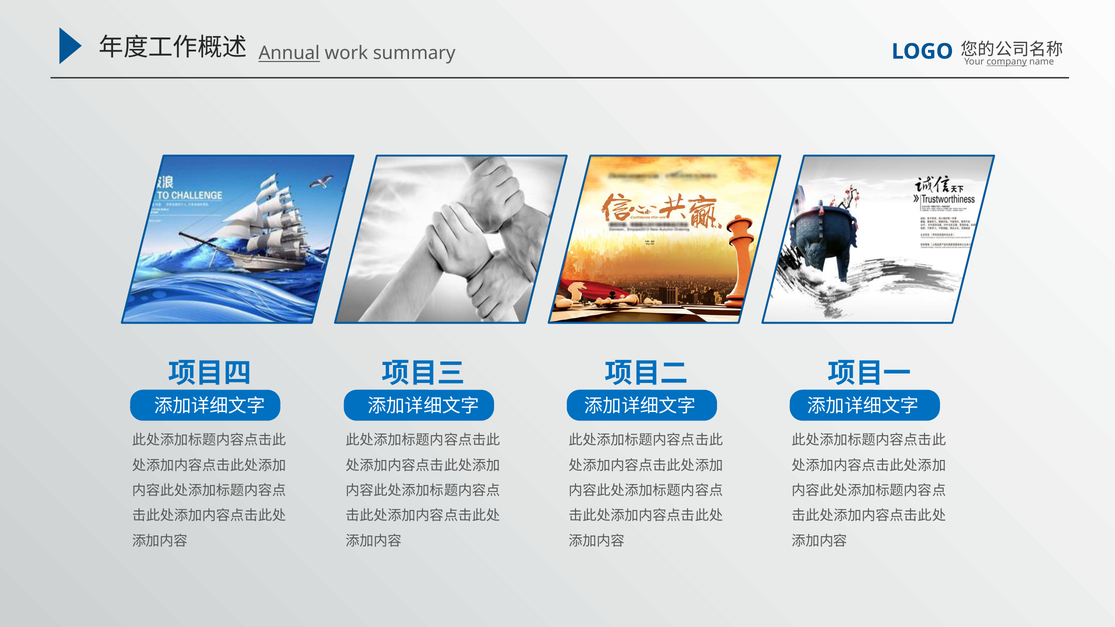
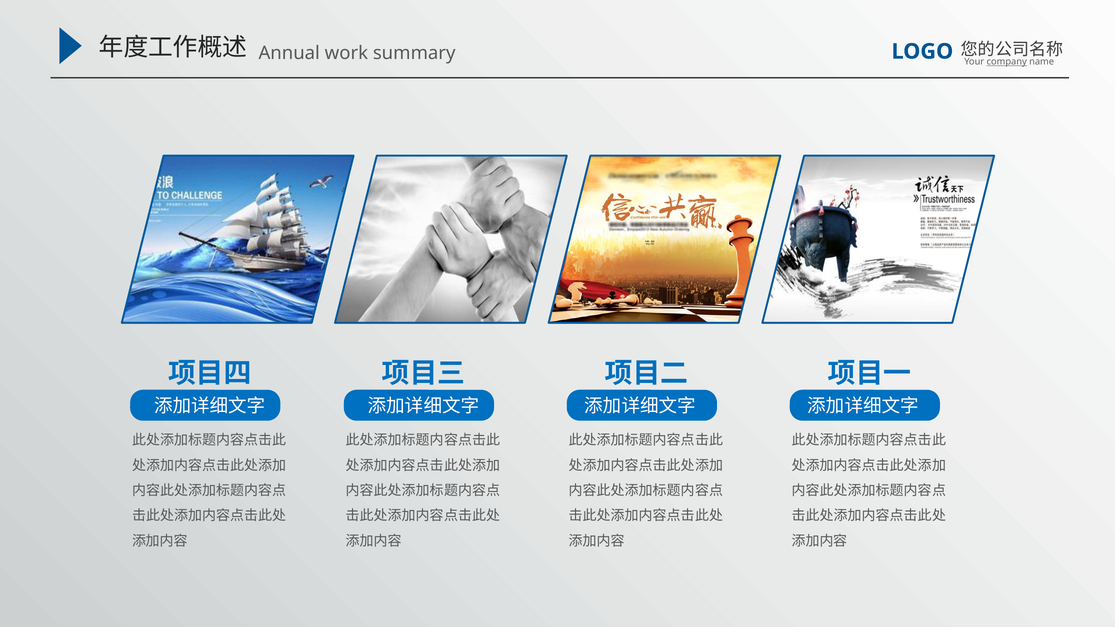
Annual underline: present -> none (289, 53)
